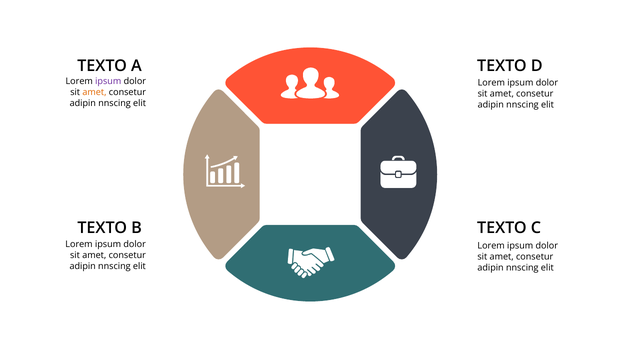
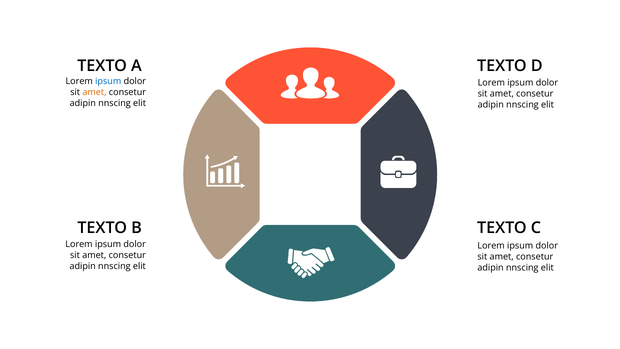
ipsum colour: purple -> blue (108, 81)
